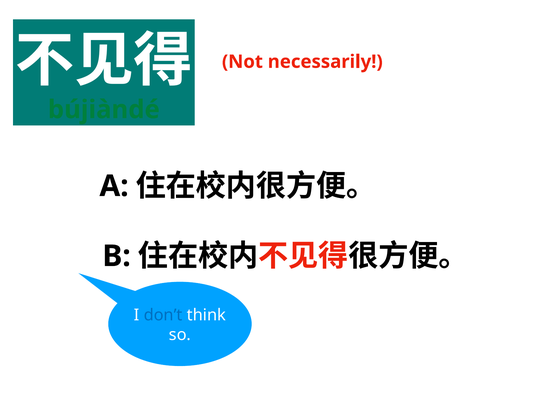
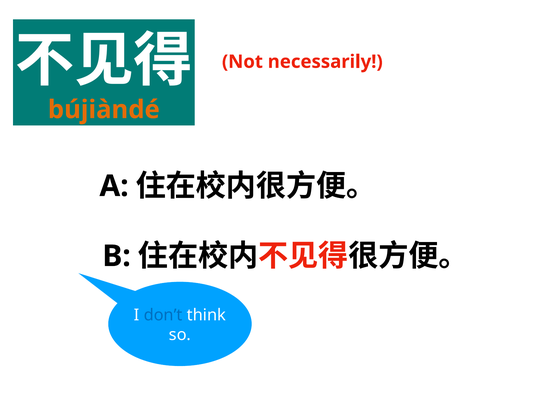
bújiàndé colour: green -> orange (104, 110)
